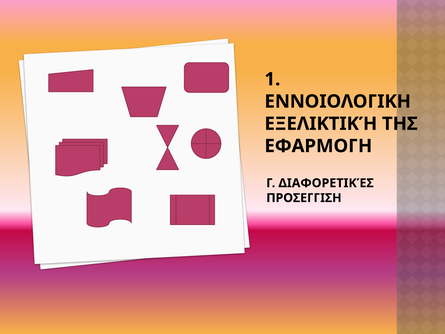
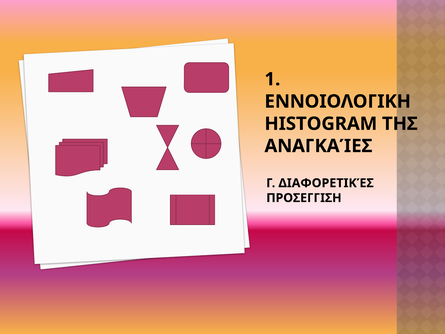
ΕΞΕΛΙΚΤΙΚΉ: ΕΞΕΛΙΚΤΙΚΉ -> HISTOGRAM (321, 124)
ΕΦΑΡΜΟΓΗ: ΕΦΑΡΜΟΓΗ -> ΑΝΑΓΚΑΊΕΣ (318, 146)
